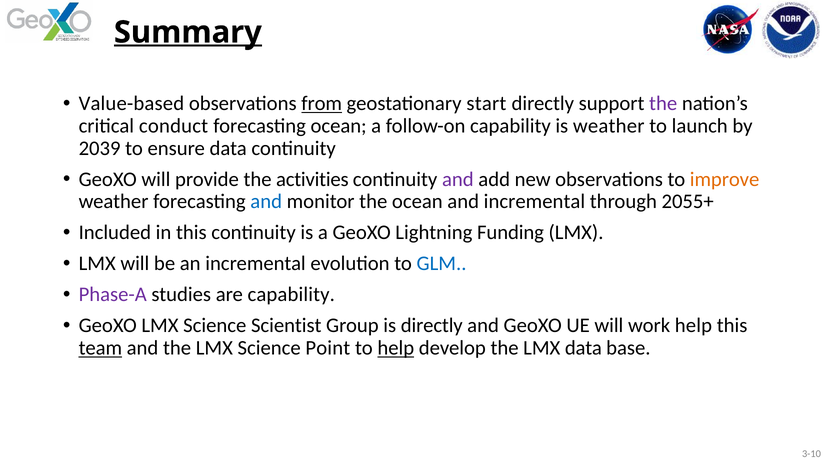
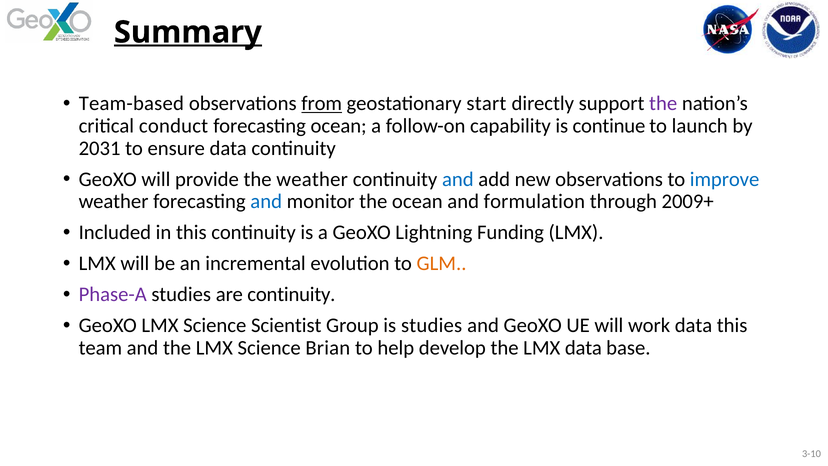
Value-based: Value-based -> Team-based (131, 104)
is weather: weather -> continue (609, 126)
2039: 2039 -> 2031 (100, 148)
the activities: activities -> weather (312, 179)
and colour: purple -> blue (458, 179)
improve colour: orange -> blue (725, 179)
and incremental: incremental -> formulation (534, 202)
2055+: 2055+ -> 2009+ (688, 202)
GLM colour: blue -> orange (442, 263)
are capability: capability -> continuity (291, 294)
is directly: directly -> studies (432, 325)
work help: help -> data (694, 325)
team underline: present -> none (100, 348)
Point: Point -> Brian (328, 348)
help underline: present -> none (396, 348)
